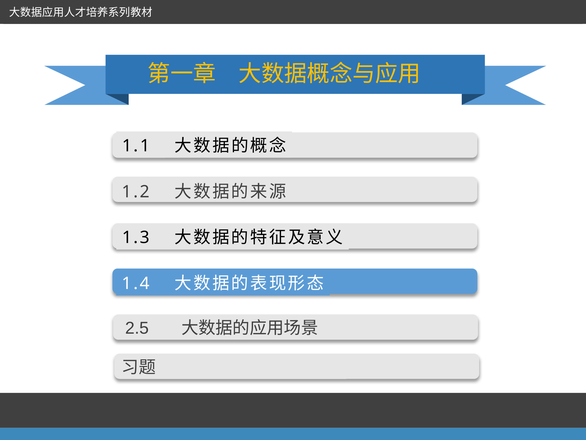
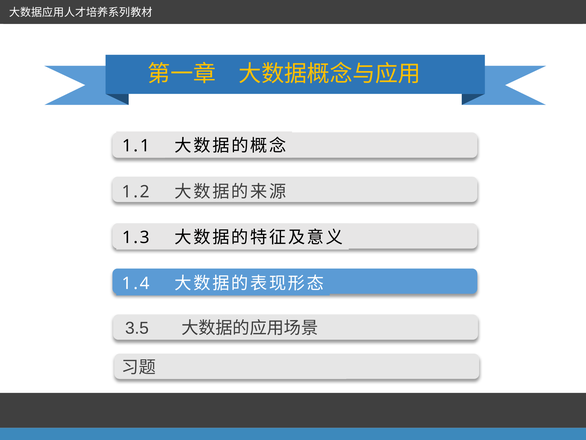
2.5: 2.5 -> 3.5 (137, 328)
